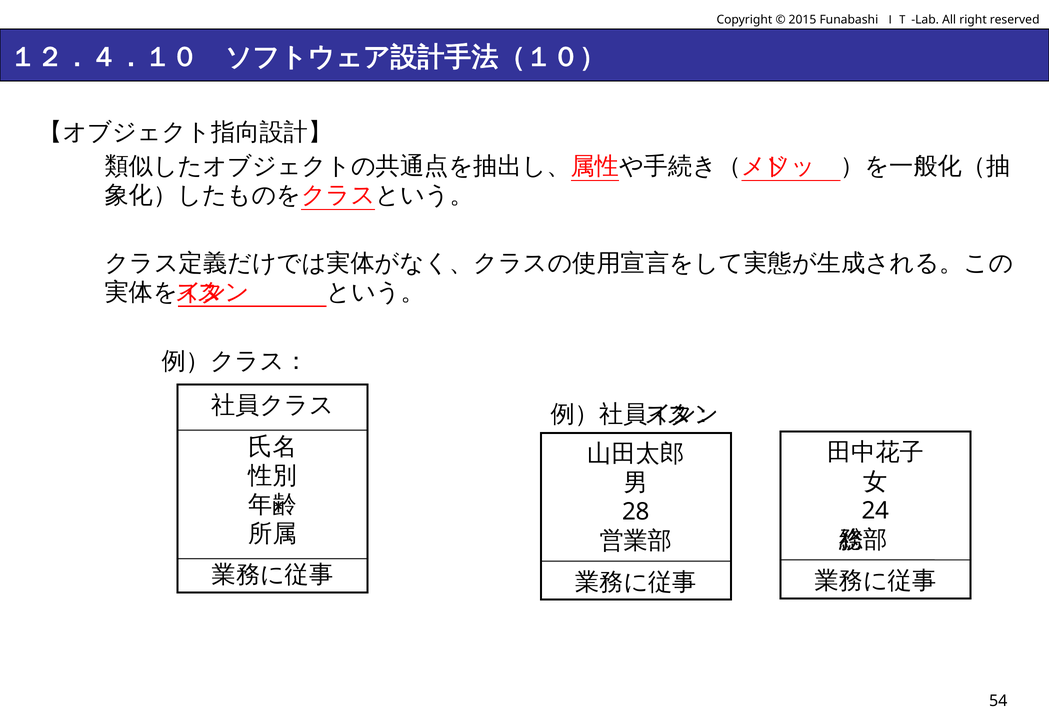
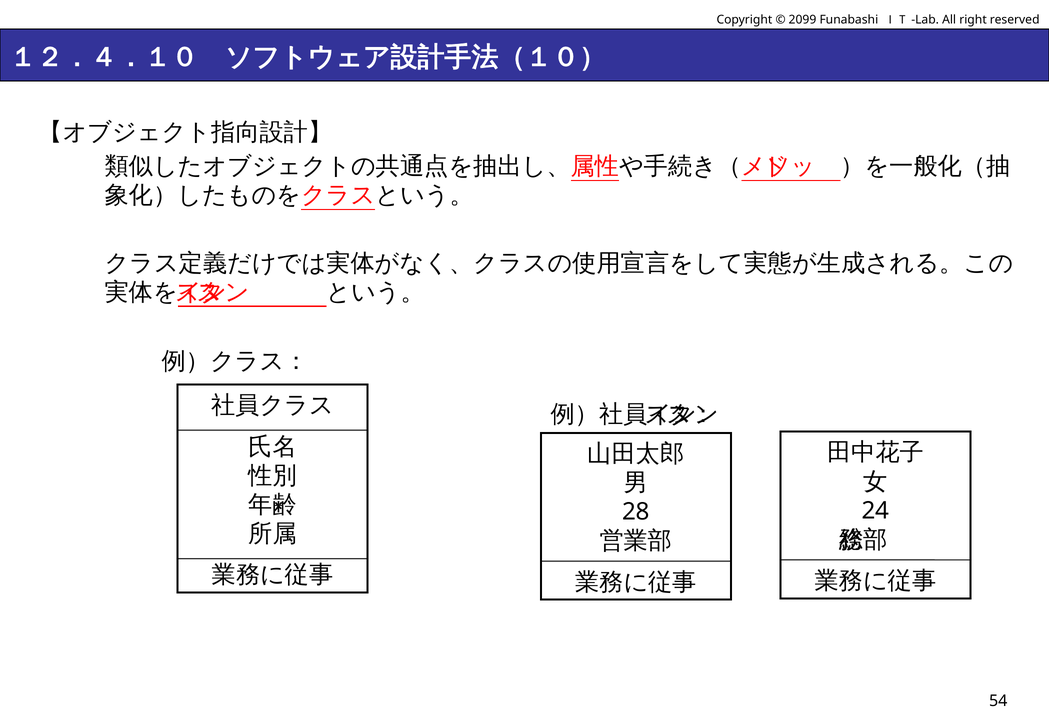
2015: 2015 -> 2099 (802, 20)
